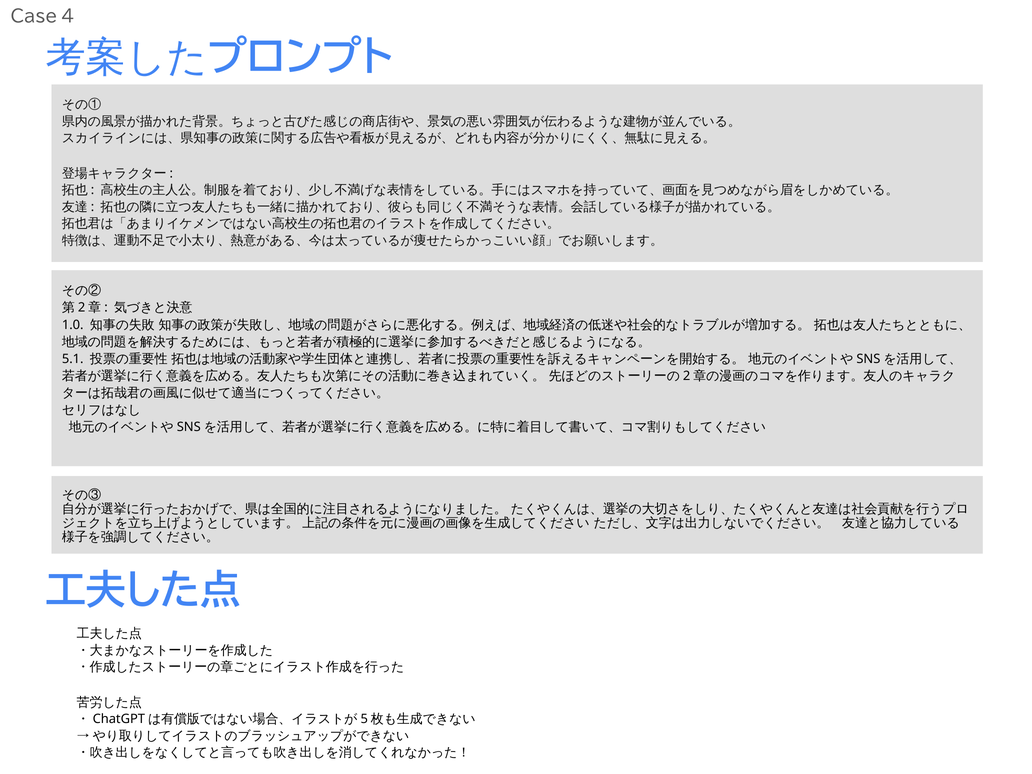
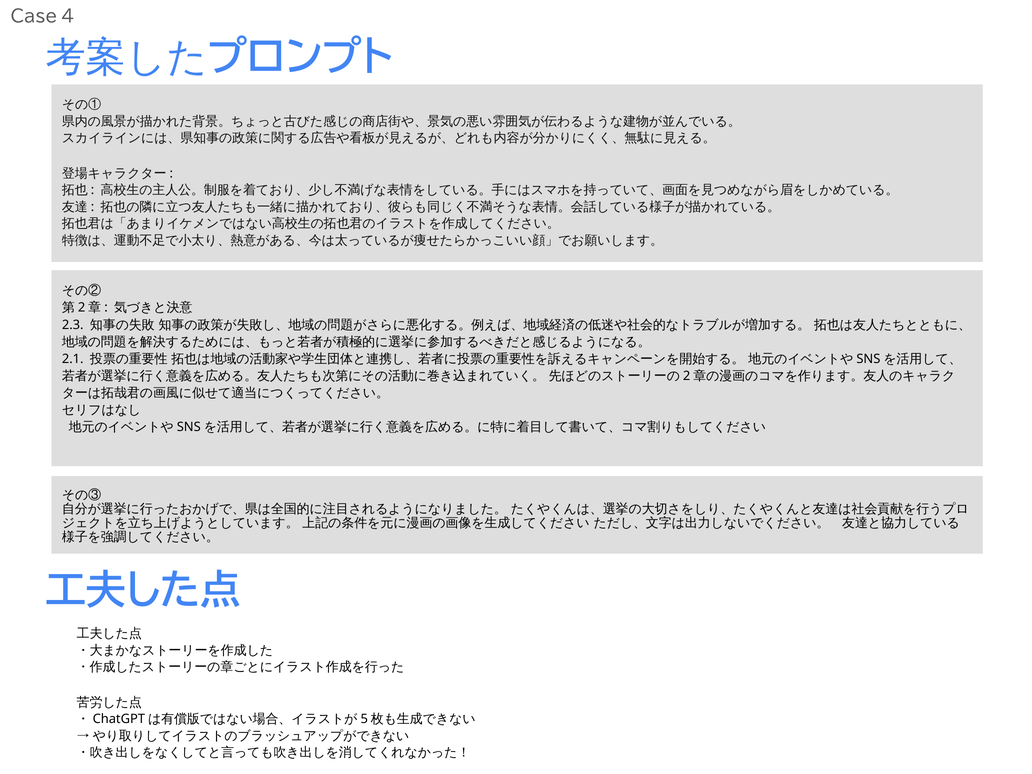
1.0: 1.0 -> 2.3 (73, 325)
5.1: 5.1 -> 2.1 (73, 359)
